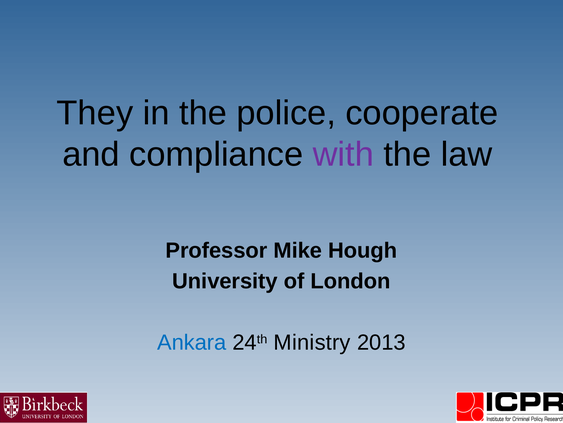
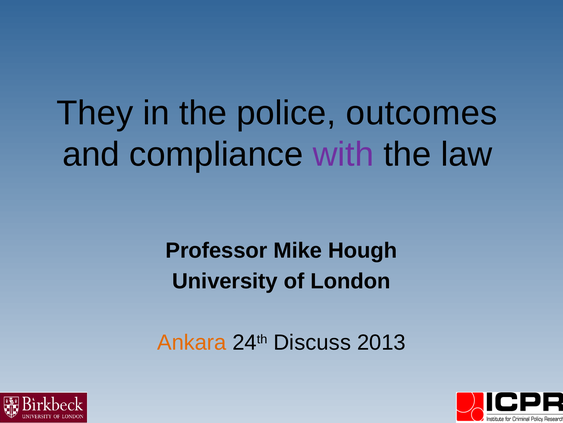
cooperate: cooperate -> outcomes (422, 113)
Ankara colour: blue -> orange (192, 342)
Ministry: Ministry -> Discuss (312, 342)
